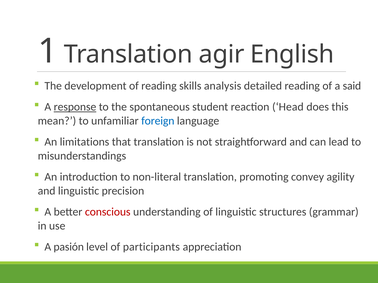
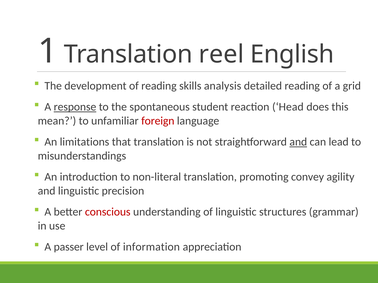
agir: agir -> reel (221, 55)
said: said -> grid (352, 86)
foreign colour: blue -> red (158, 121)
and underline: none -> present (298, 142)
pasión: pasión -> passer (69, 247)
participants: participants -> information (151, 247)
